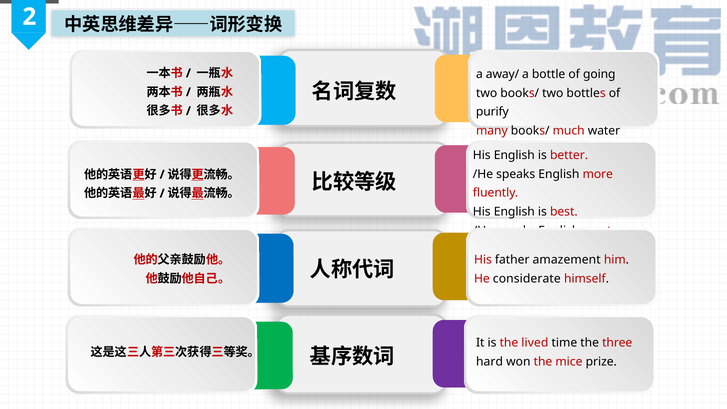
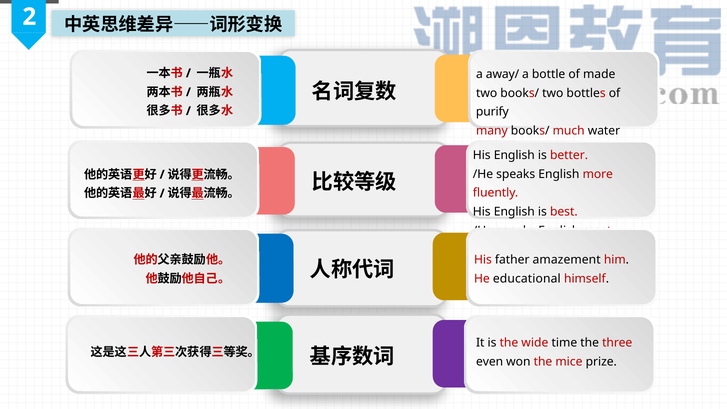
going: going -> made (599, 74)
considerate: considerate -> educational (527, 279)
lived: lived -> wide (535, 343)
hard: hard -> even (490, 361)
